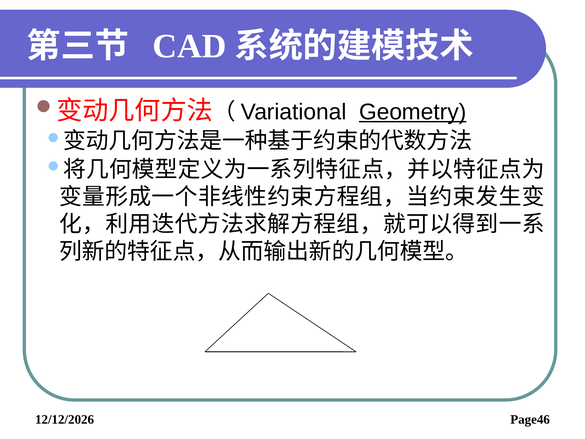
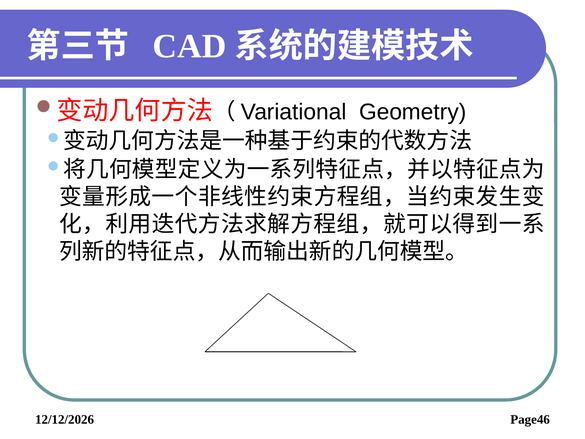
Geometry underline: present -> none (413, 112)
